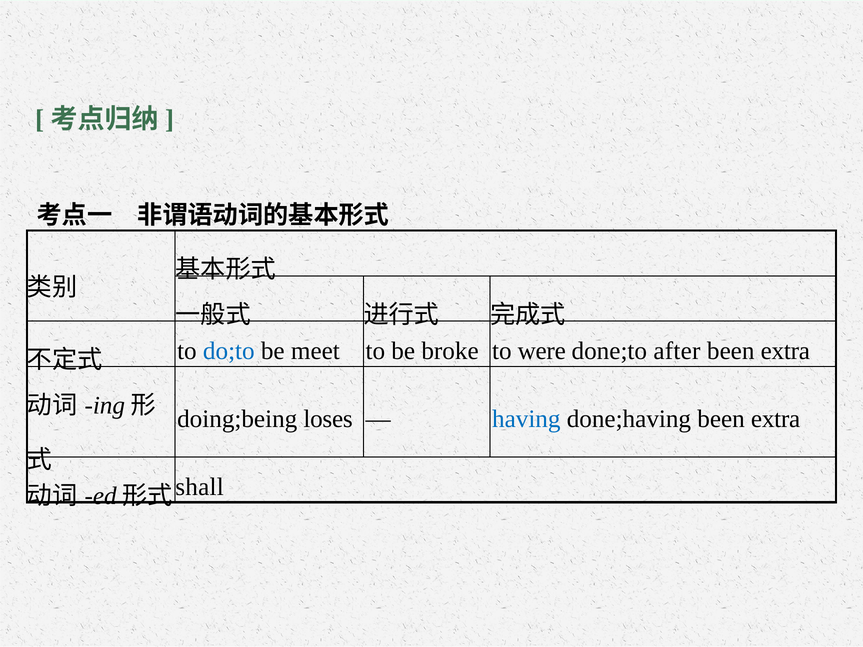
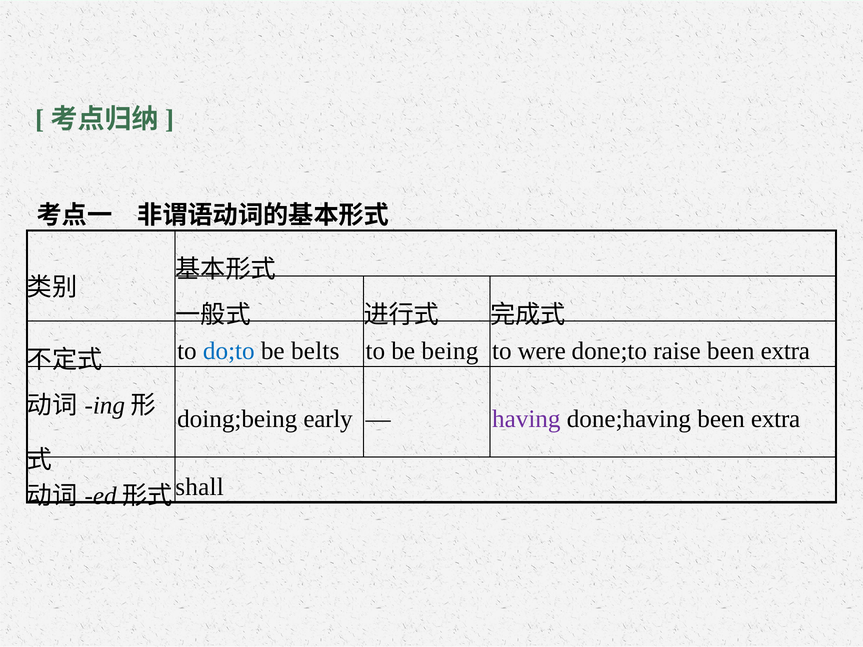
meet: meet -> belts (315, 351)
broke: broke -> being (450, 351)
after: after -> raise (677, 351)
loses: loses -> early (328, 419)
having colour: blue -> purple (526, 419)
